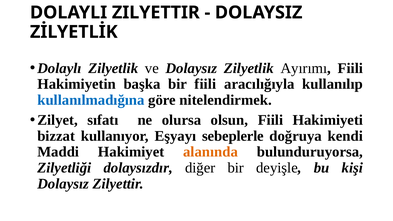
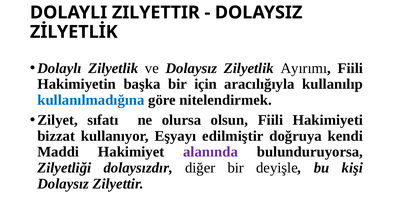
bir fiili: fiili -> için (206, 84)
sebeplerle: sebeplerle -> edilmiştir (233, 136)
alanında colour: orange -> purple (211, 152)
